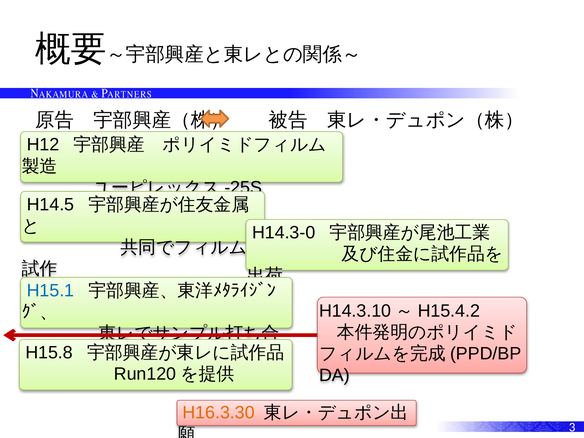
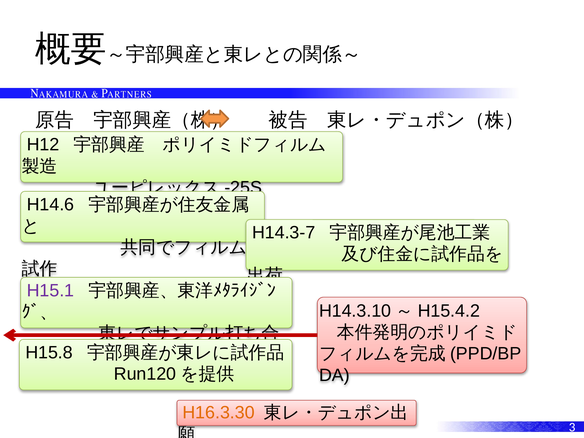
H14.5: H14.5 -> H14.6 (50, 205)
H14.3-0: H14.3-0 -> H14.3-7 (284, 233)
H15.1 colour: blue -> purple (50, 290)
